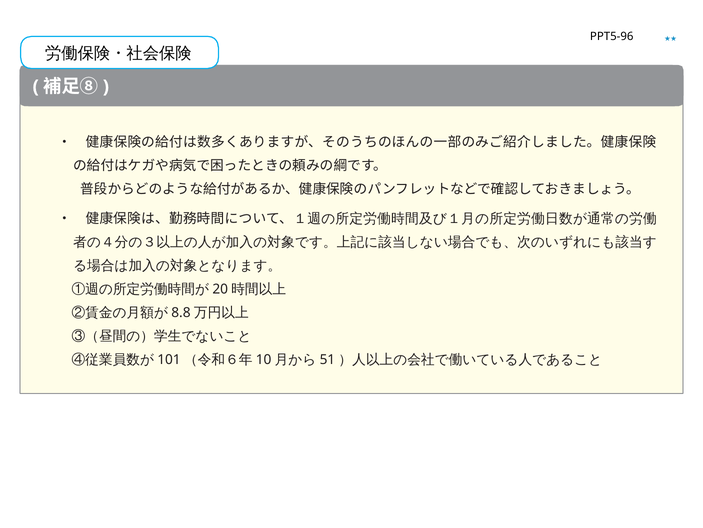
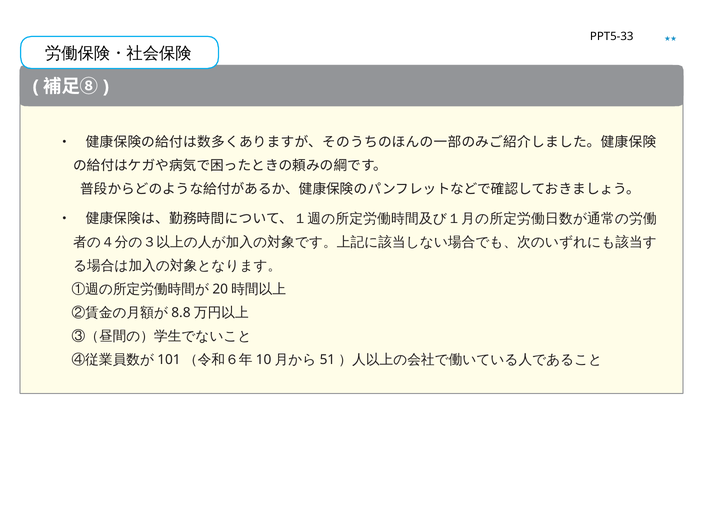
PPT5-96: PPT5-96 -> PPT5-33 (612, 37)
